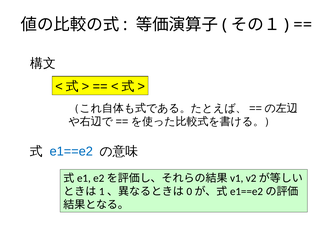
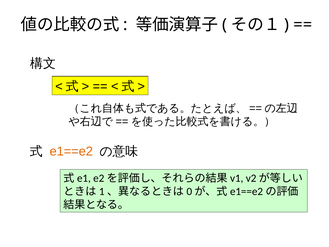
e1==e2 colour: blue -> orange (71, 151)
